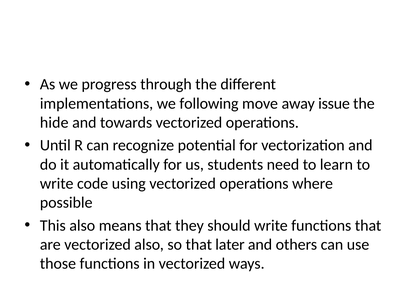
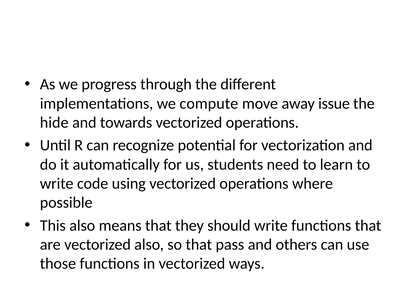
following: following -> compute (209, 103)
later: later -> pass (230, 244)
